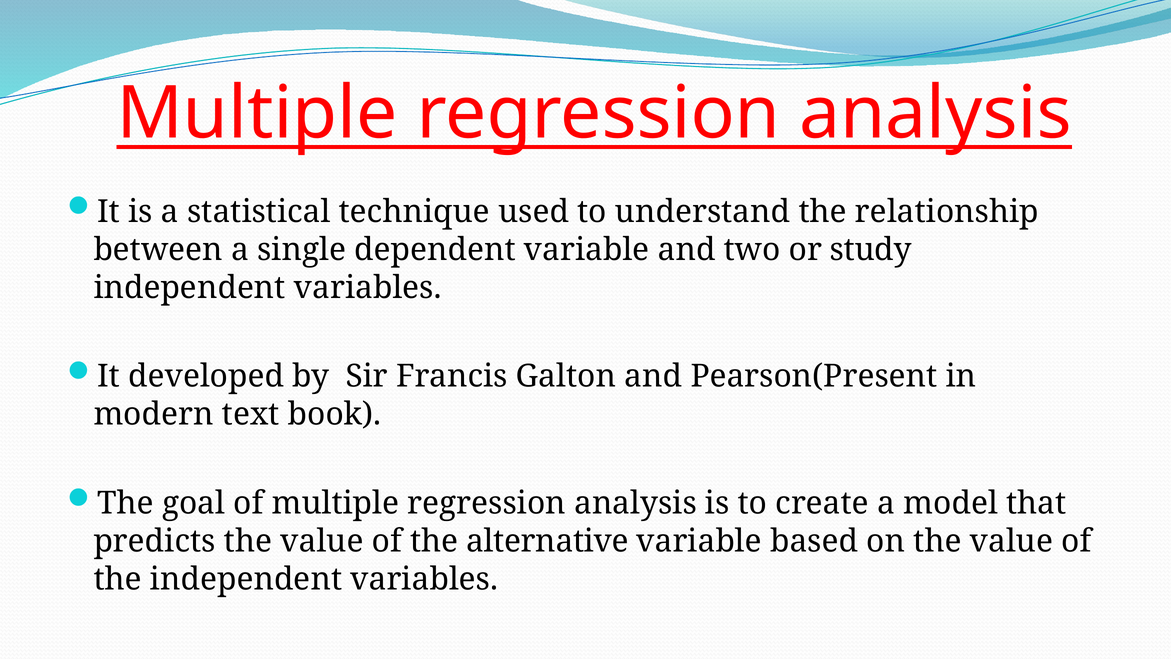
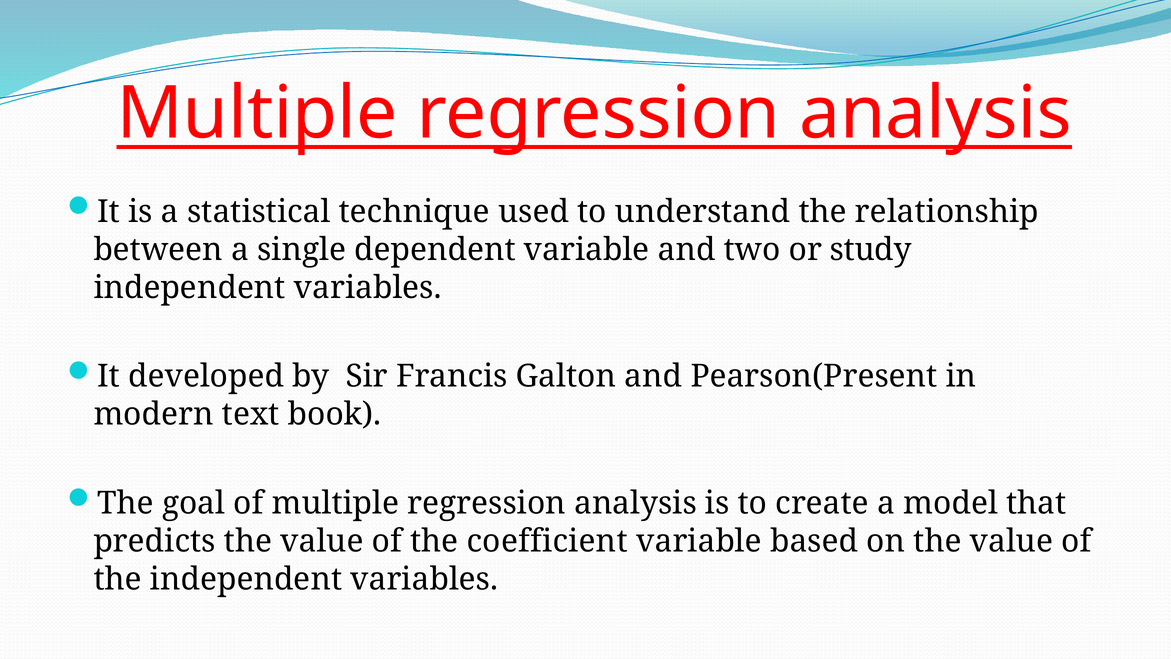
alternative: alternative -> coefficient (547, 541)
